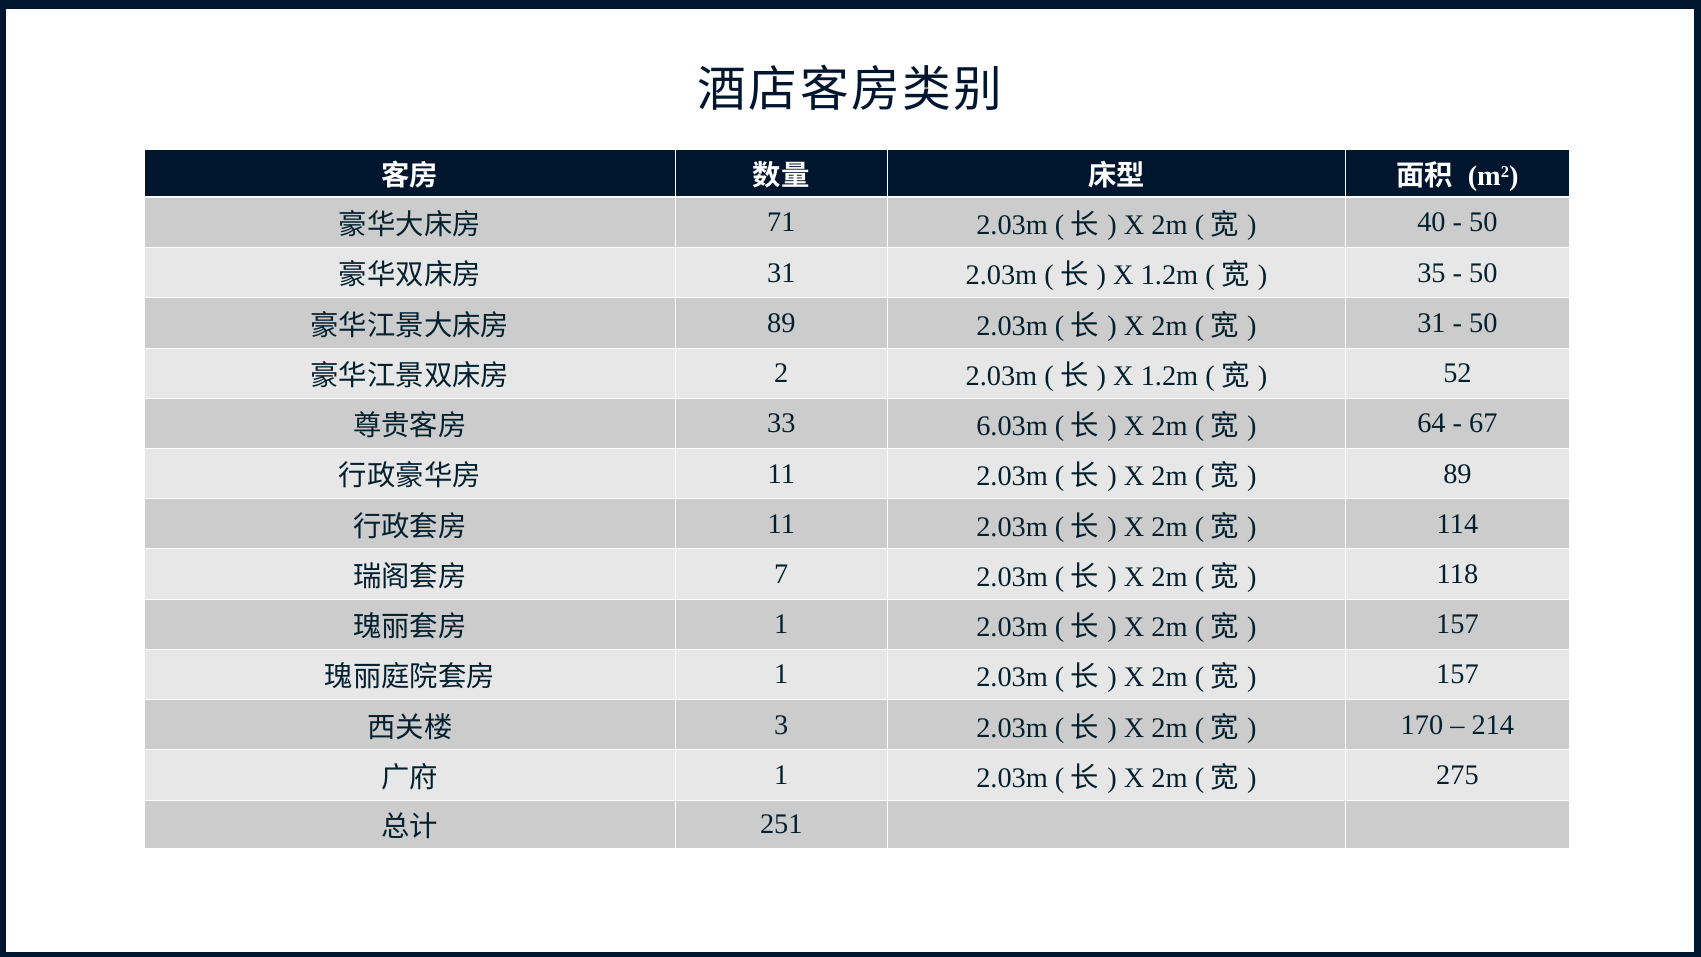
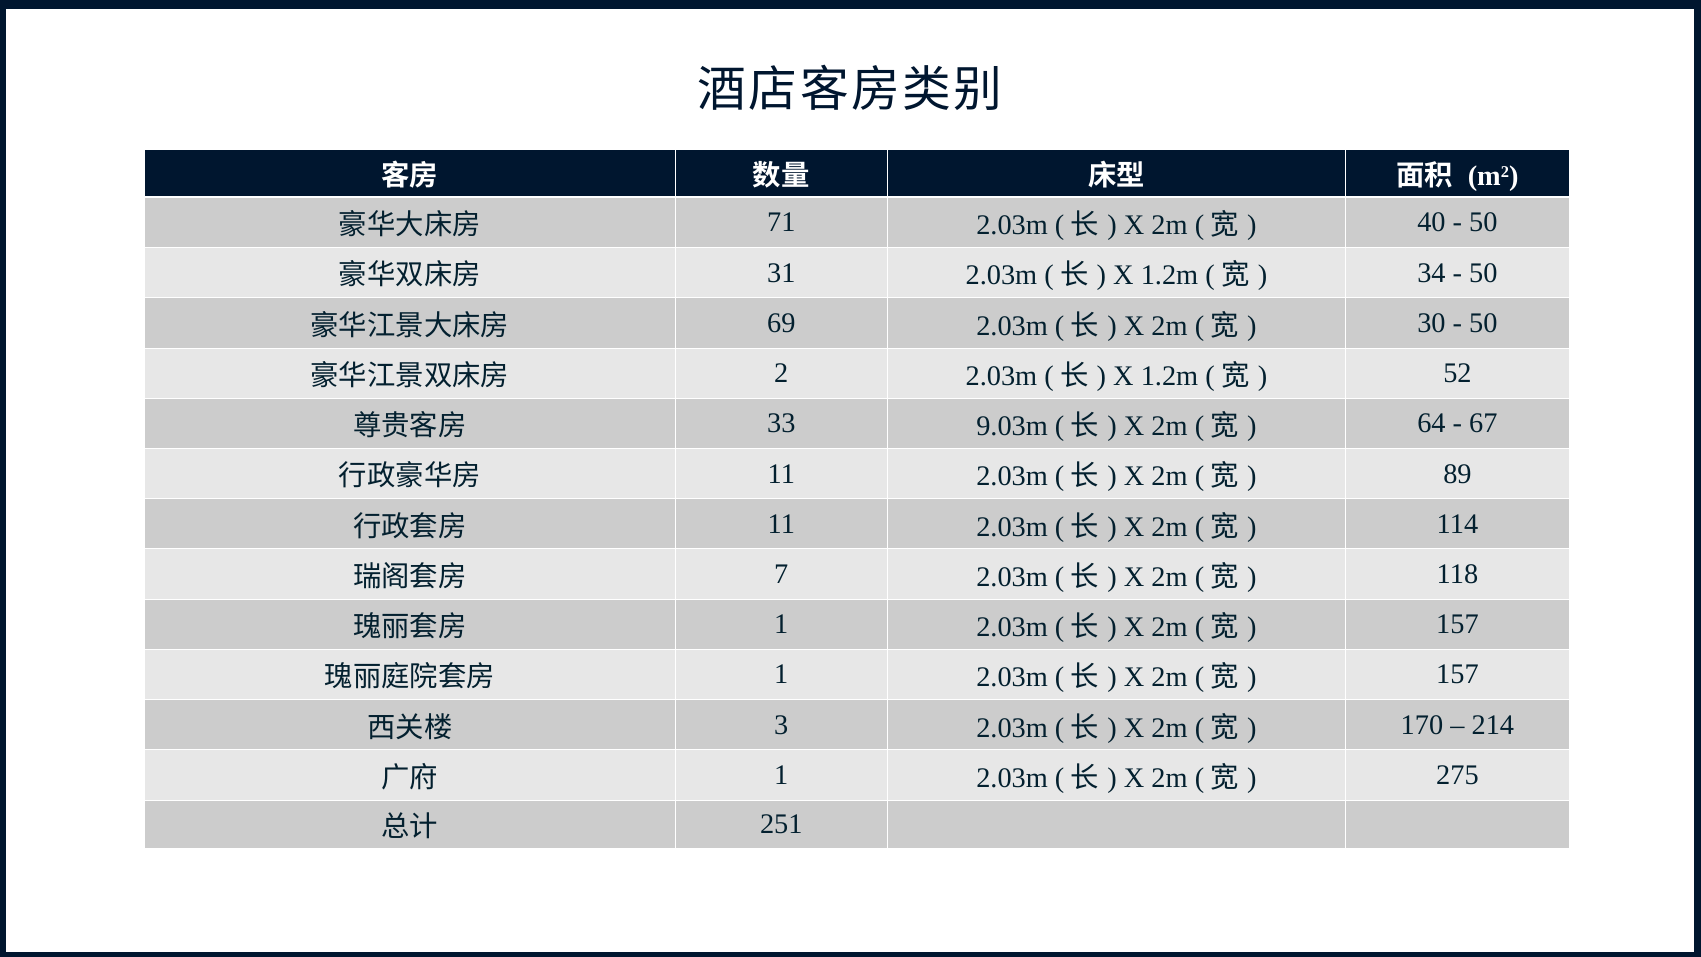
35: 35 -> 34 (1431, 273)
89: 89 -> 69 (781, 323)
31: 31 -> 30 (1431, 323)
6.03m: 6.03m -> 9.03m (1012, 426)
